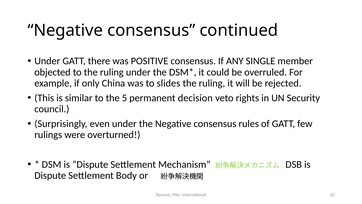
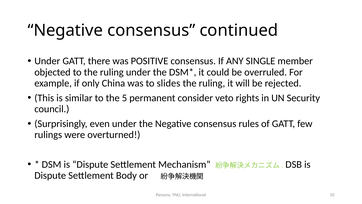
decision: decision -> consider (195, 98)
